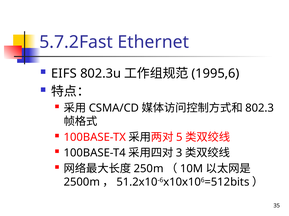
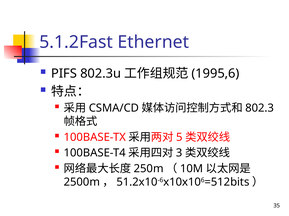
5.7.2Fast: 5.7.2Fast -> 5.1.2Fast (76, 42)
EIFS: EIFS -> PIFS (64, 74)
